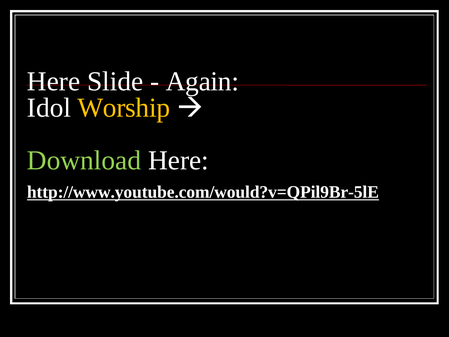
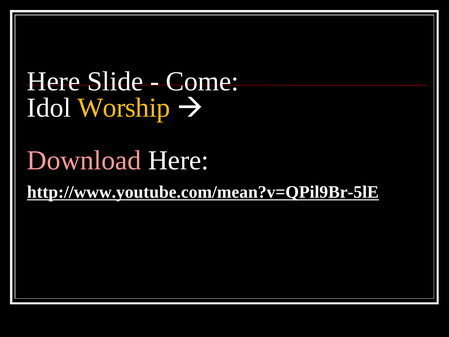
Again: Again -> Come (202, 81)
Download colour: light green -> pink (84, 160)
http://www.youtube.com/would?v=QPil9Br-5lE: http://www.youtube.com/would?v=QPil9Br-5lE -> http://www.youtube.com/mean?v=QPil9Br-5lE (203, 192)
